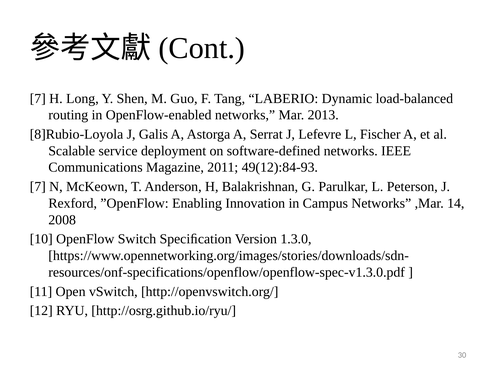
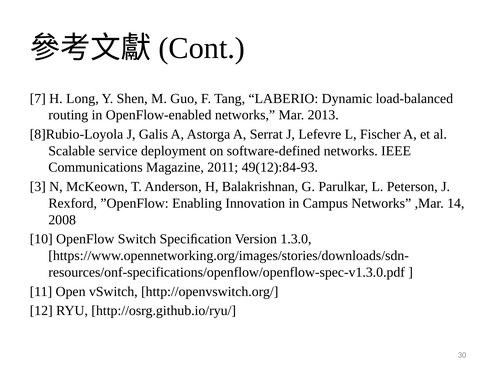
7: 7 -> 3 (38, 187)
